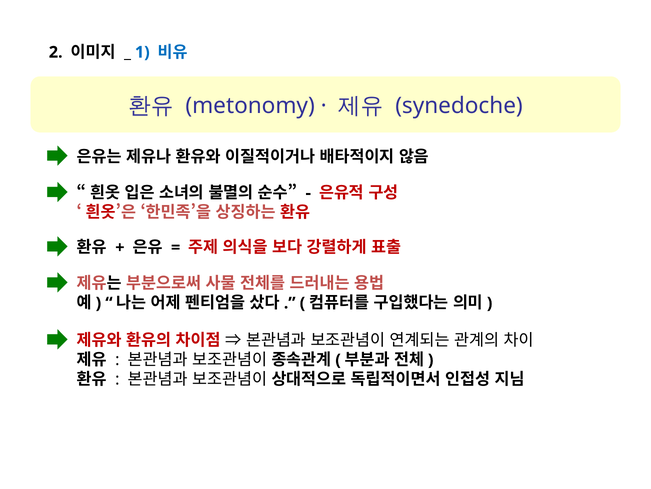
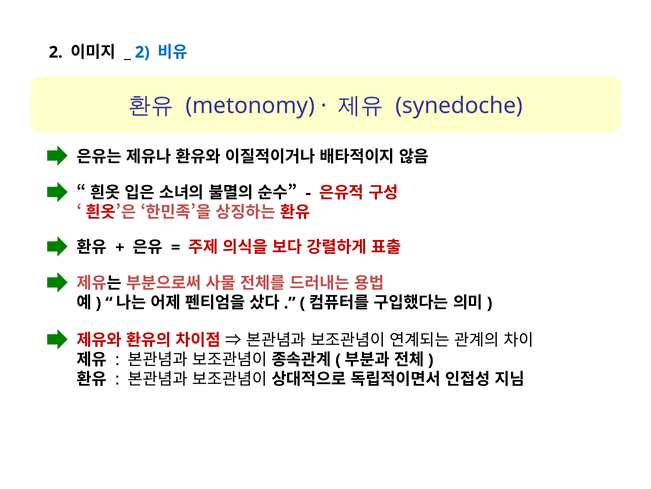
1: 1 -> 2 (142, 52)
